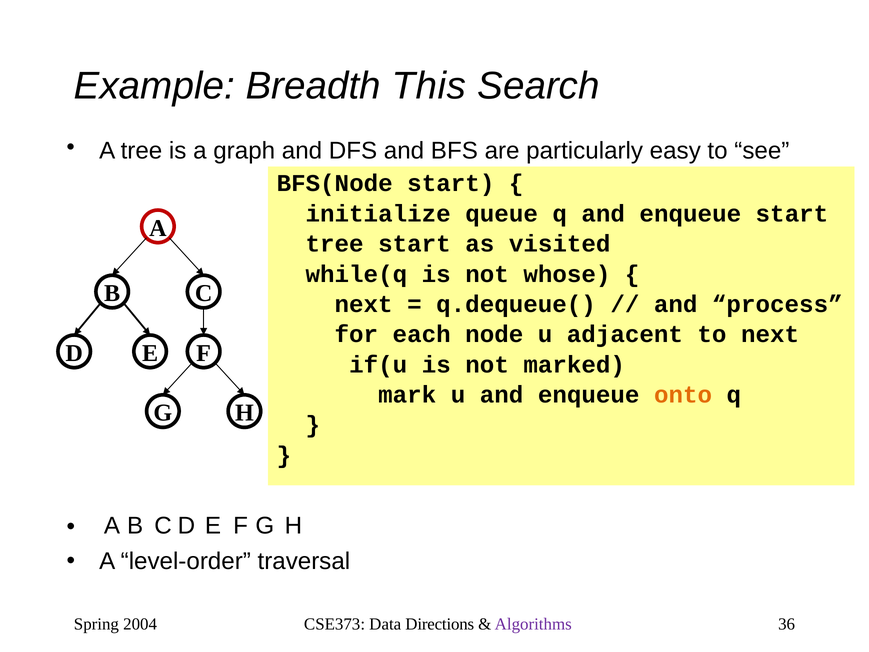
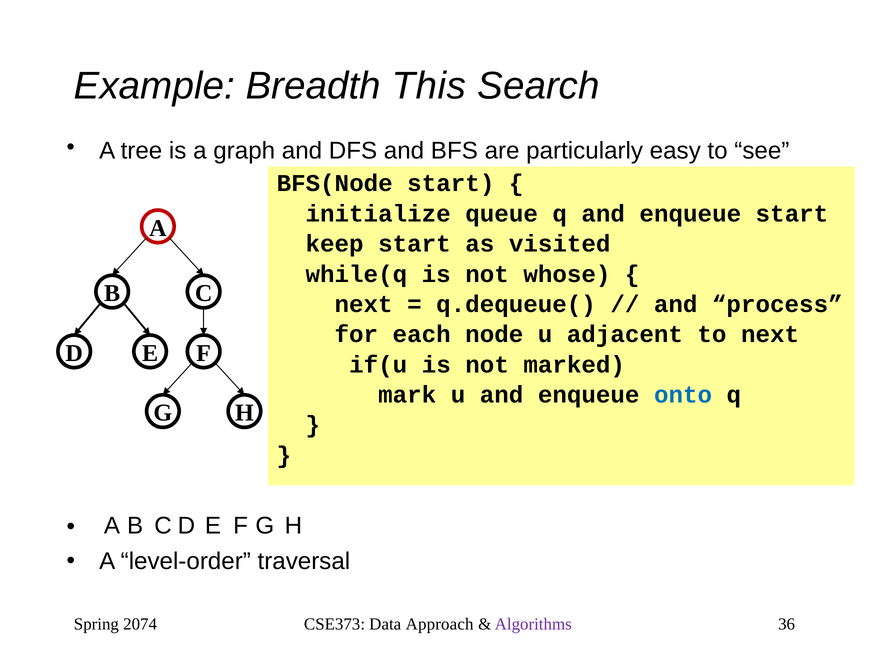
tree: tree -> keep (335, 244)
onto colour: orange -> blue (683, 395)
2004: 2004 -> 2074 (140, 624)
Directions: Directions -> Approach (440, 624)
